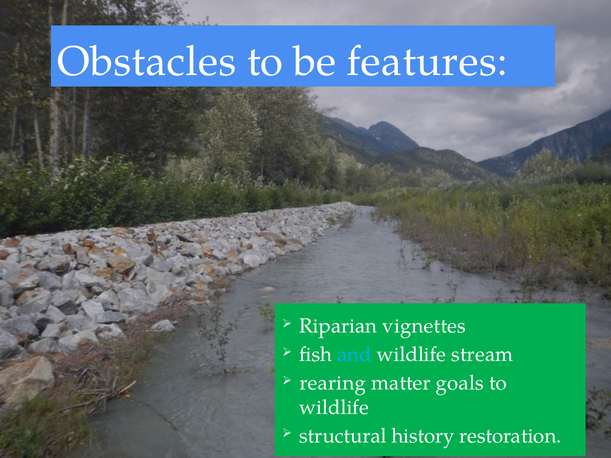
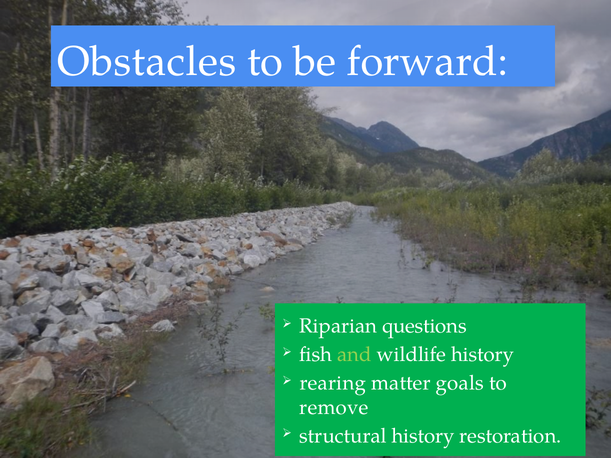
features: features -> forward (427, 61)
vignettes: vignettes -> questions (424, 326)
and colour: light blue -> light green (354, 355)
wildlife stream: stream -> history (482, 355)
wildlife: wildlife -> remove (334, 408)
